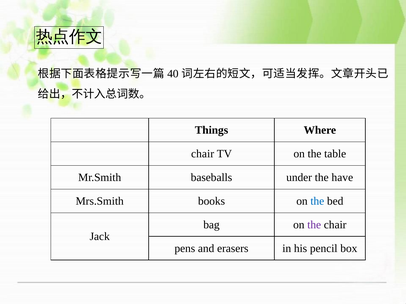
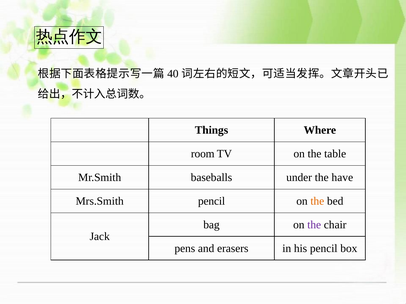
chair: chair -> room (203, 154)
Mrs.Smith books: books -> pencil (212, 201)
the colour: blue -> orange (317, 201)
